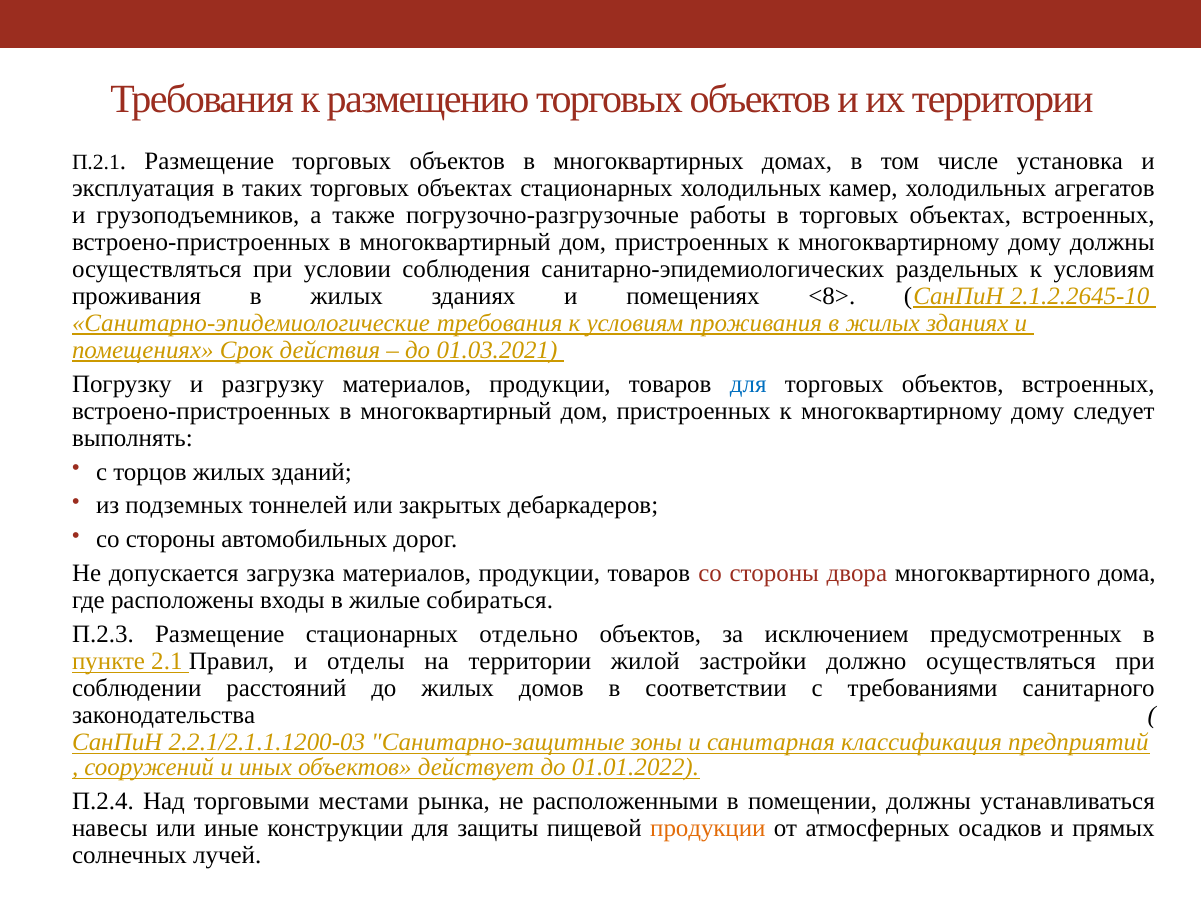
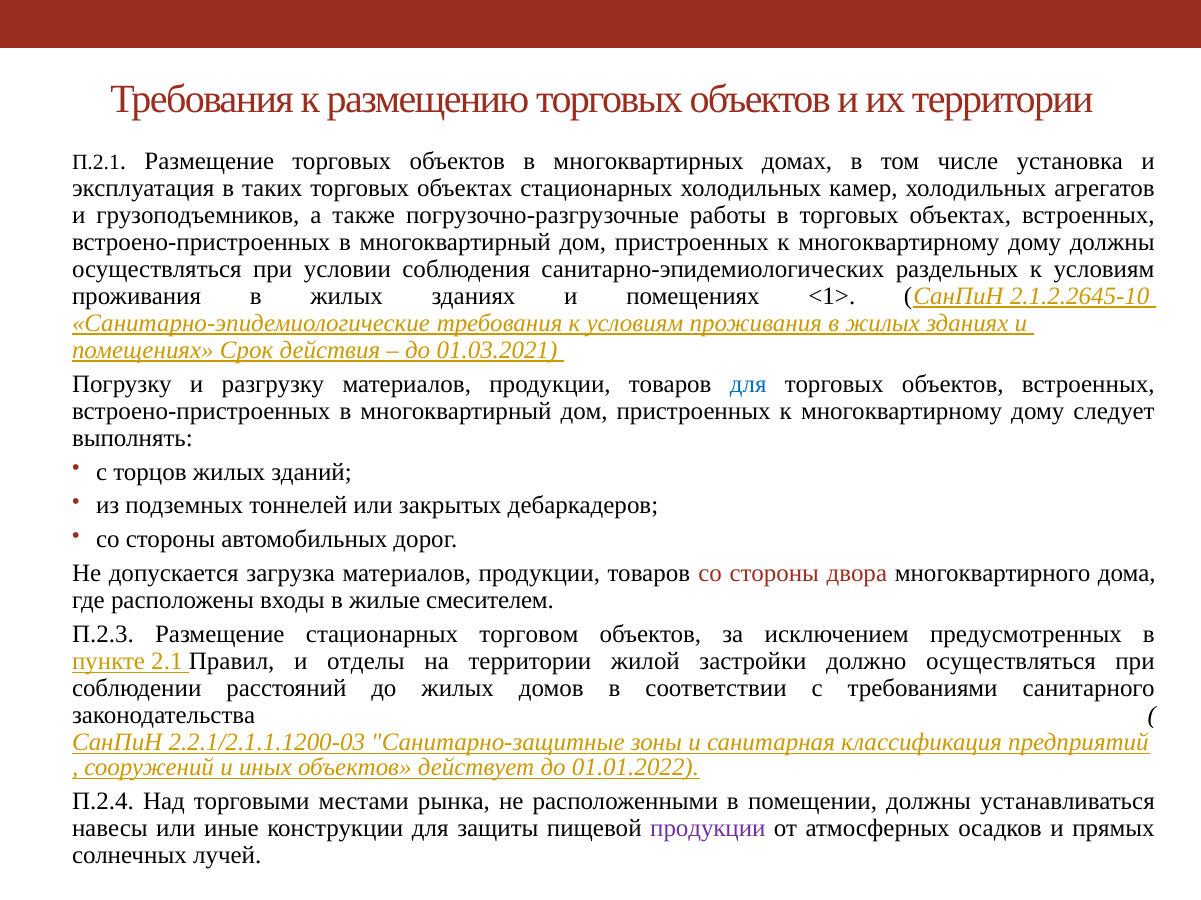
<8>: <8> -> <1> (832, 296)
собираться: собираться -> смесителем (490, 601)
отдельно: отдельно -> торговом (529, 635)
продукции colour: orange -> purple (708, 829)
